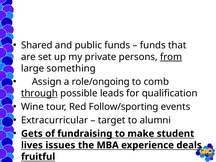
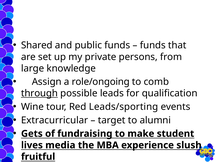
from underline: present -> none (171, 57)
something: something -> knowledge (71, 68)
Follow/sporting: Follow/sporting -> Leads/sporting (124, 107)
issues: issues -> media (60, 145)
deals: deals -> slush (189, 145)
